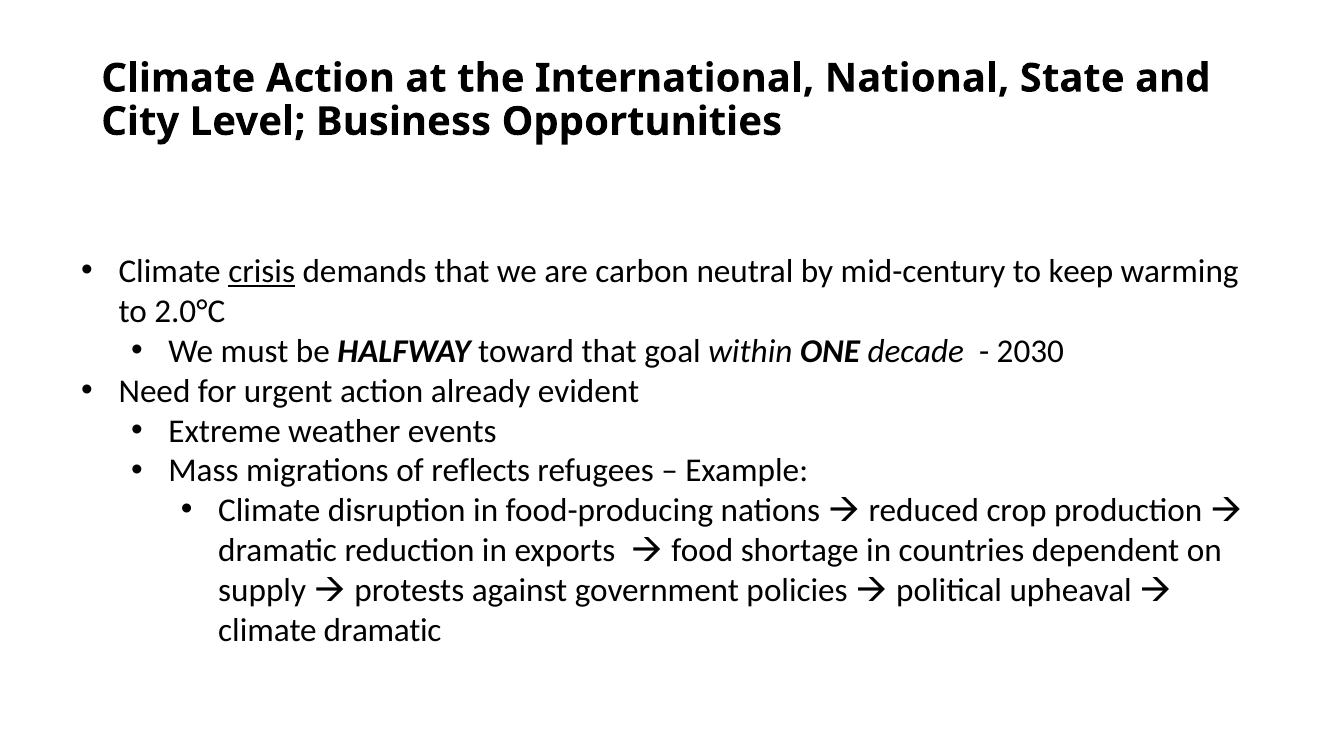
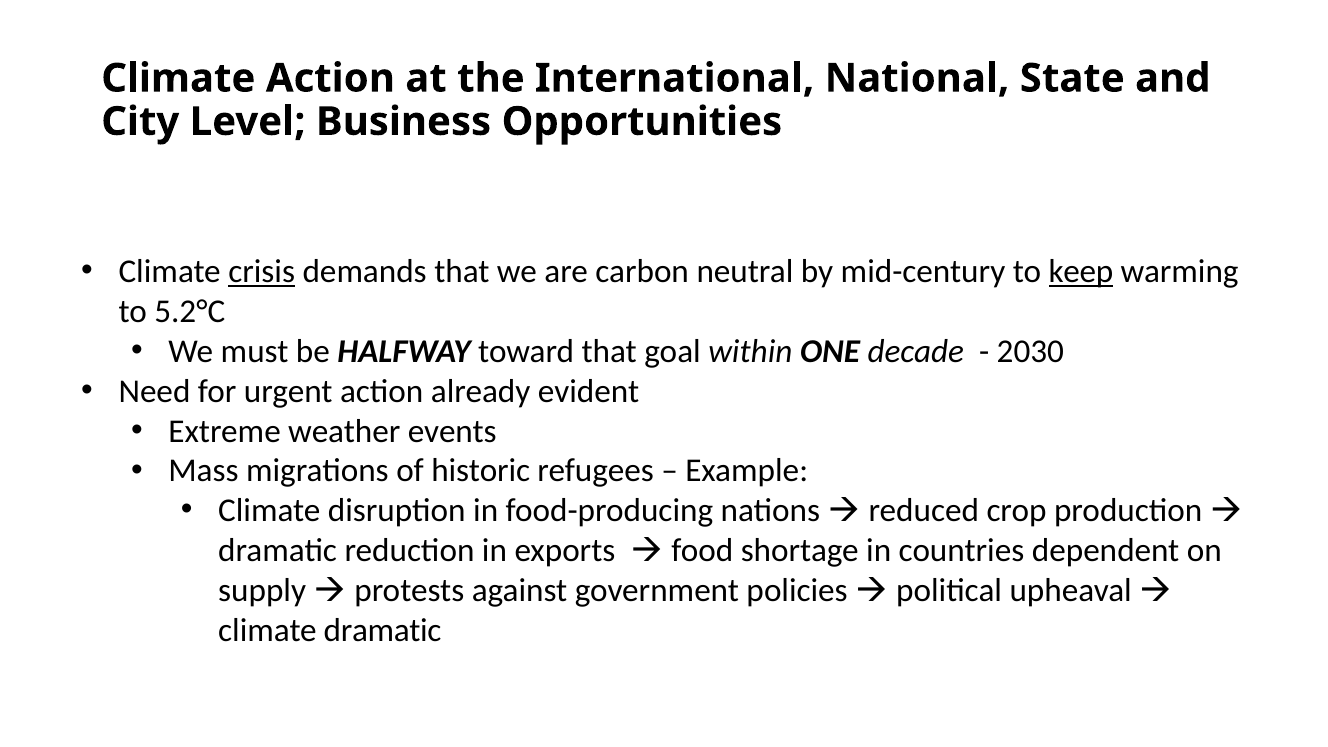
keep underline: none -> present (1081, 272)
2.0°C: 2.0°C -> 5.2°C (190, 312)
reflects: reflects -> historic (481, 471)
